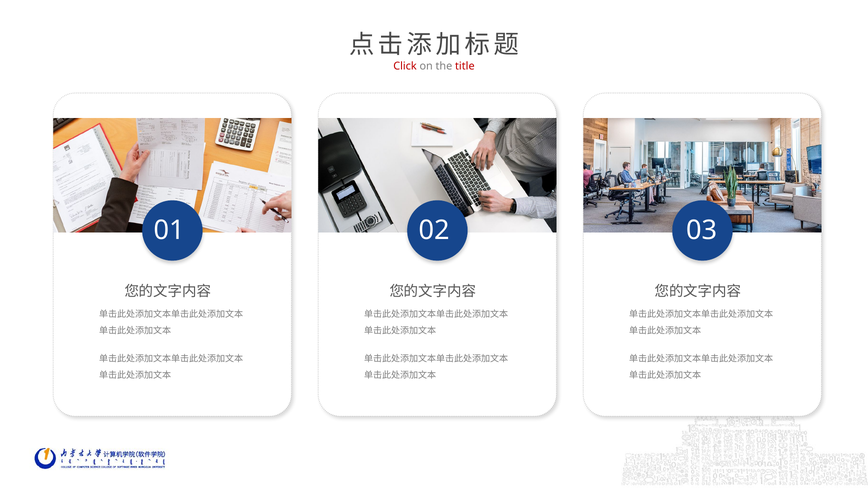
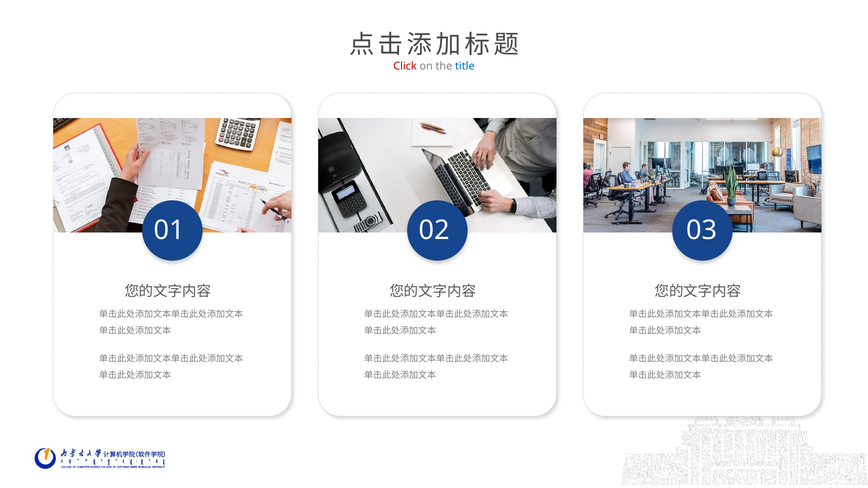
title colour: red -> blue (465, 66)
